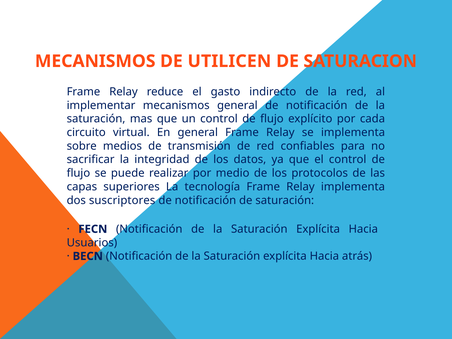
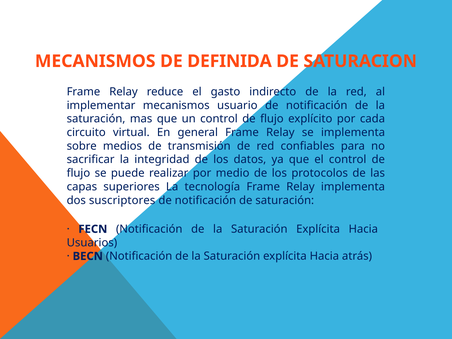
UTILICEN: UTILICEN -> DEFINIDA (230, 61)
mecanismos general: general -> usuario (237, 105)
